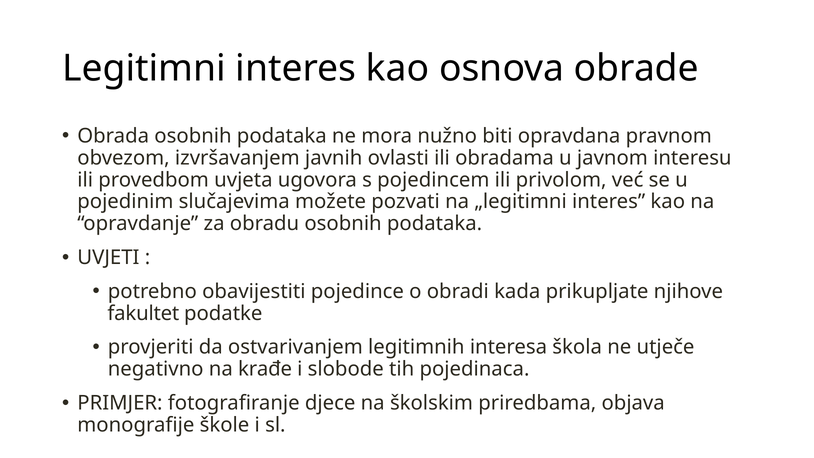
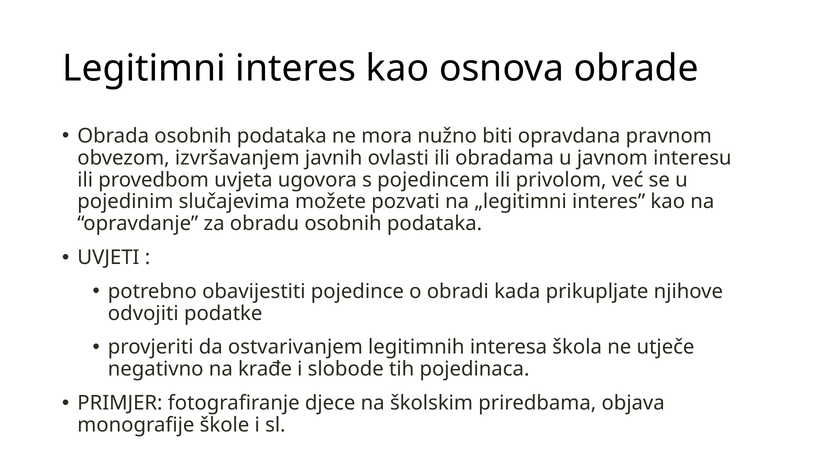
fakultet: fakultet -> odvojiti (143, 313)
